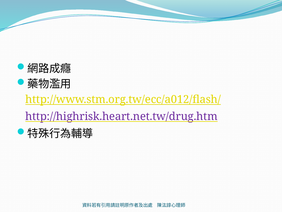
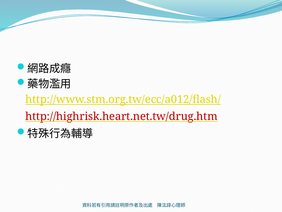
http://highrisk.heart.net.tw/drug.htm colour: purple -> red (121, 116)
